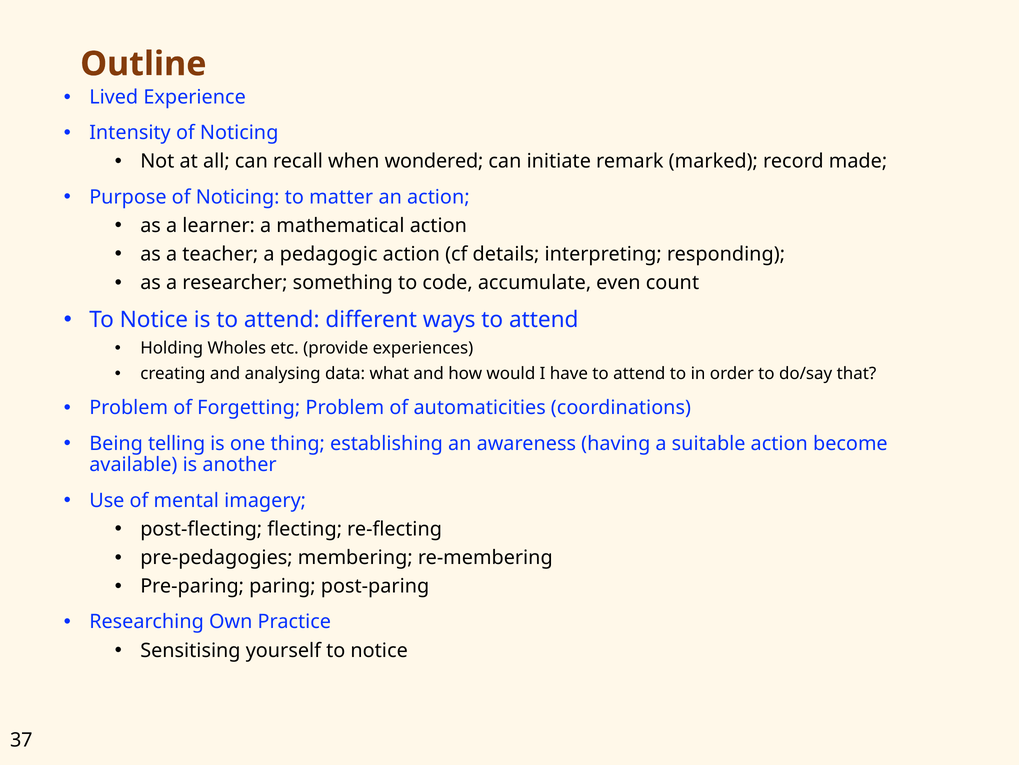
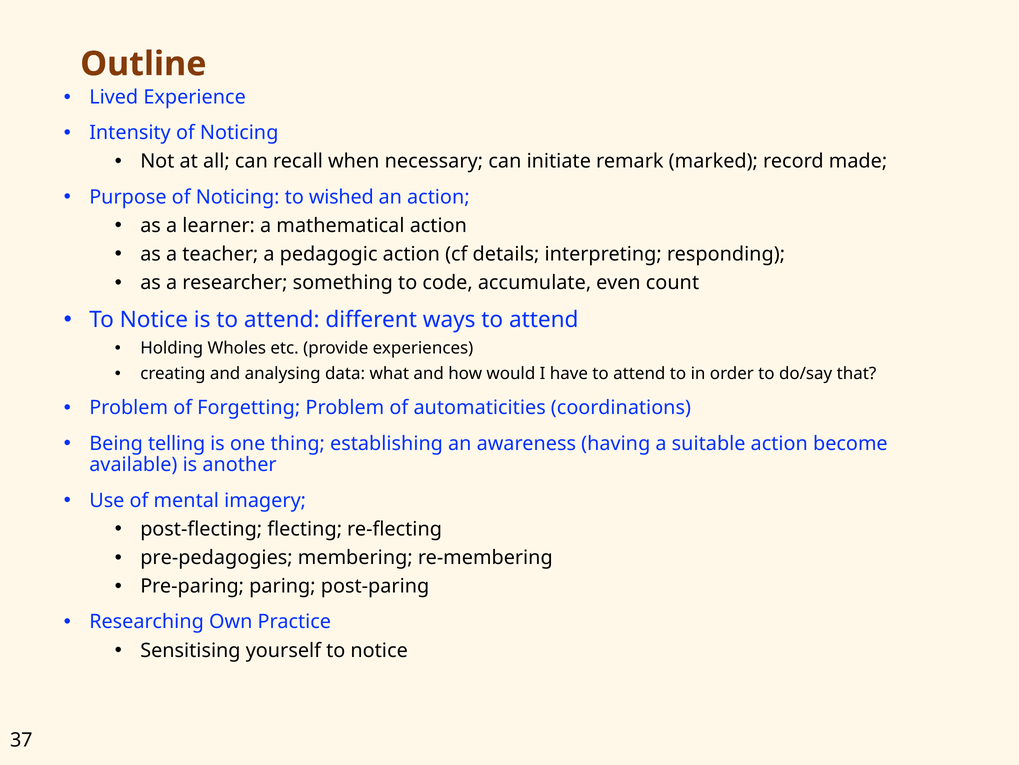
wondered: wondered -> necessary (434, 161)
matter: matter -> wished (341, 197)
